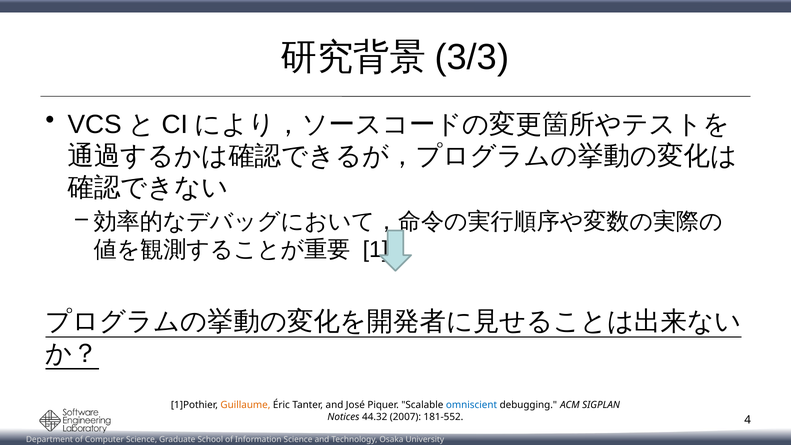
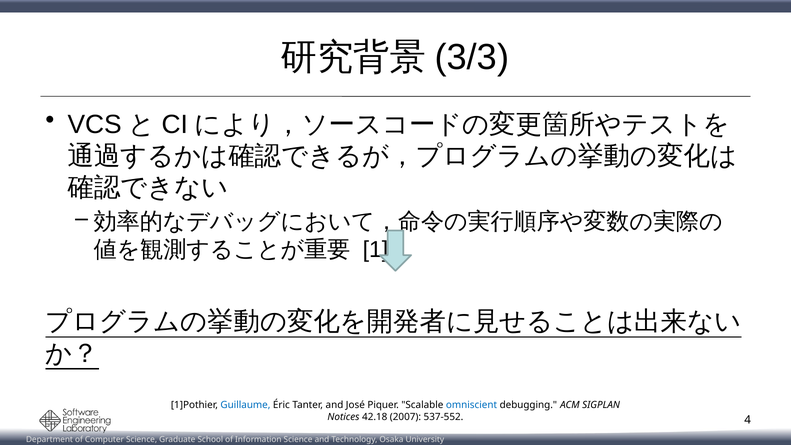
Guillaume colour: orange -> blue (245, 405)
44.32: 44.32 -> 42.18 (375, 417)
181-552: 181-552 -> 537-552 (443, 417)
